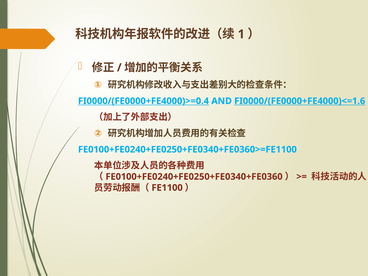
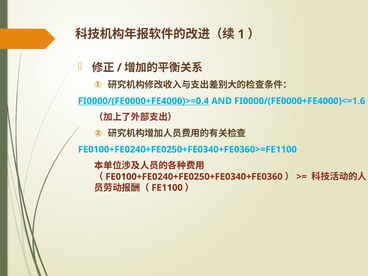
FI0000/(FE0000+FE4000)<=1.6 underline: present -> none (300, 101)
